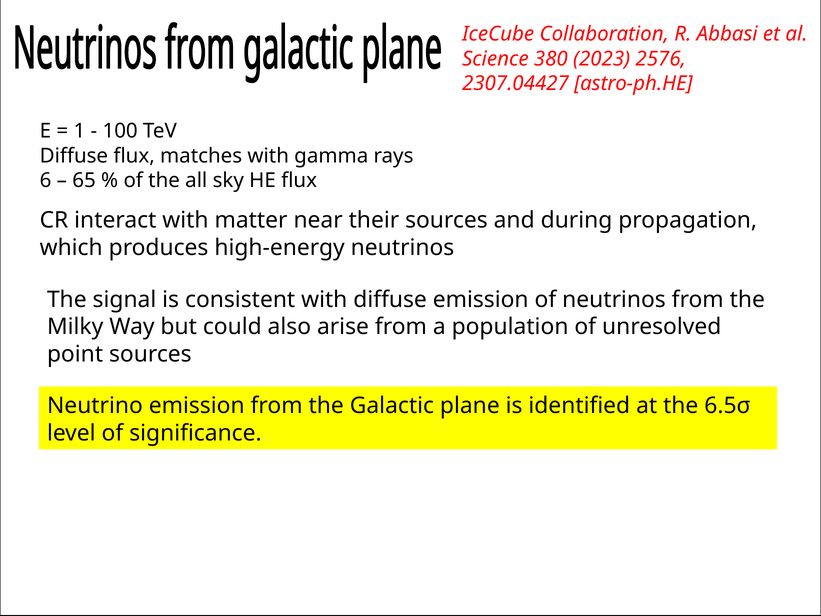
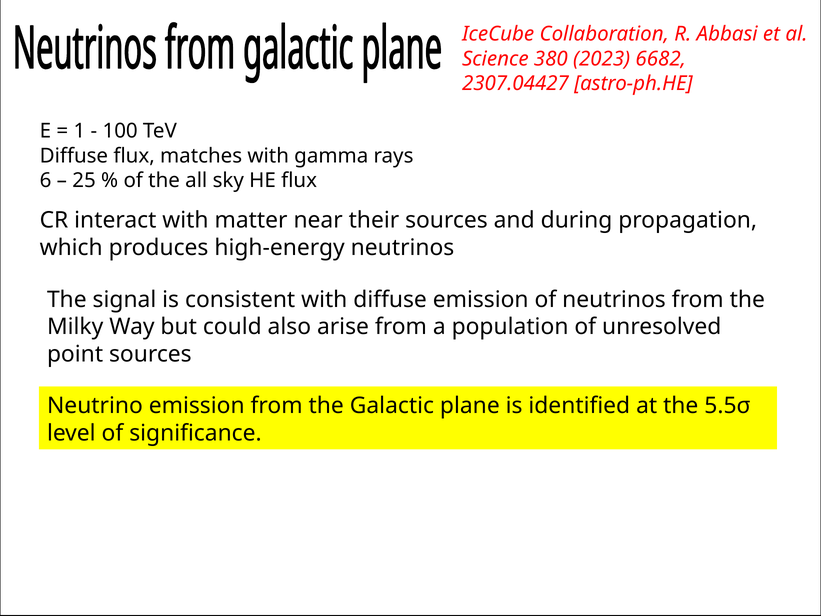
2576: 2576 -> 6682 (661, 59)
65: 65 -> 25 (84, 180)
6.5σ: 6.5σ -> 5.5σ (727, 406)
